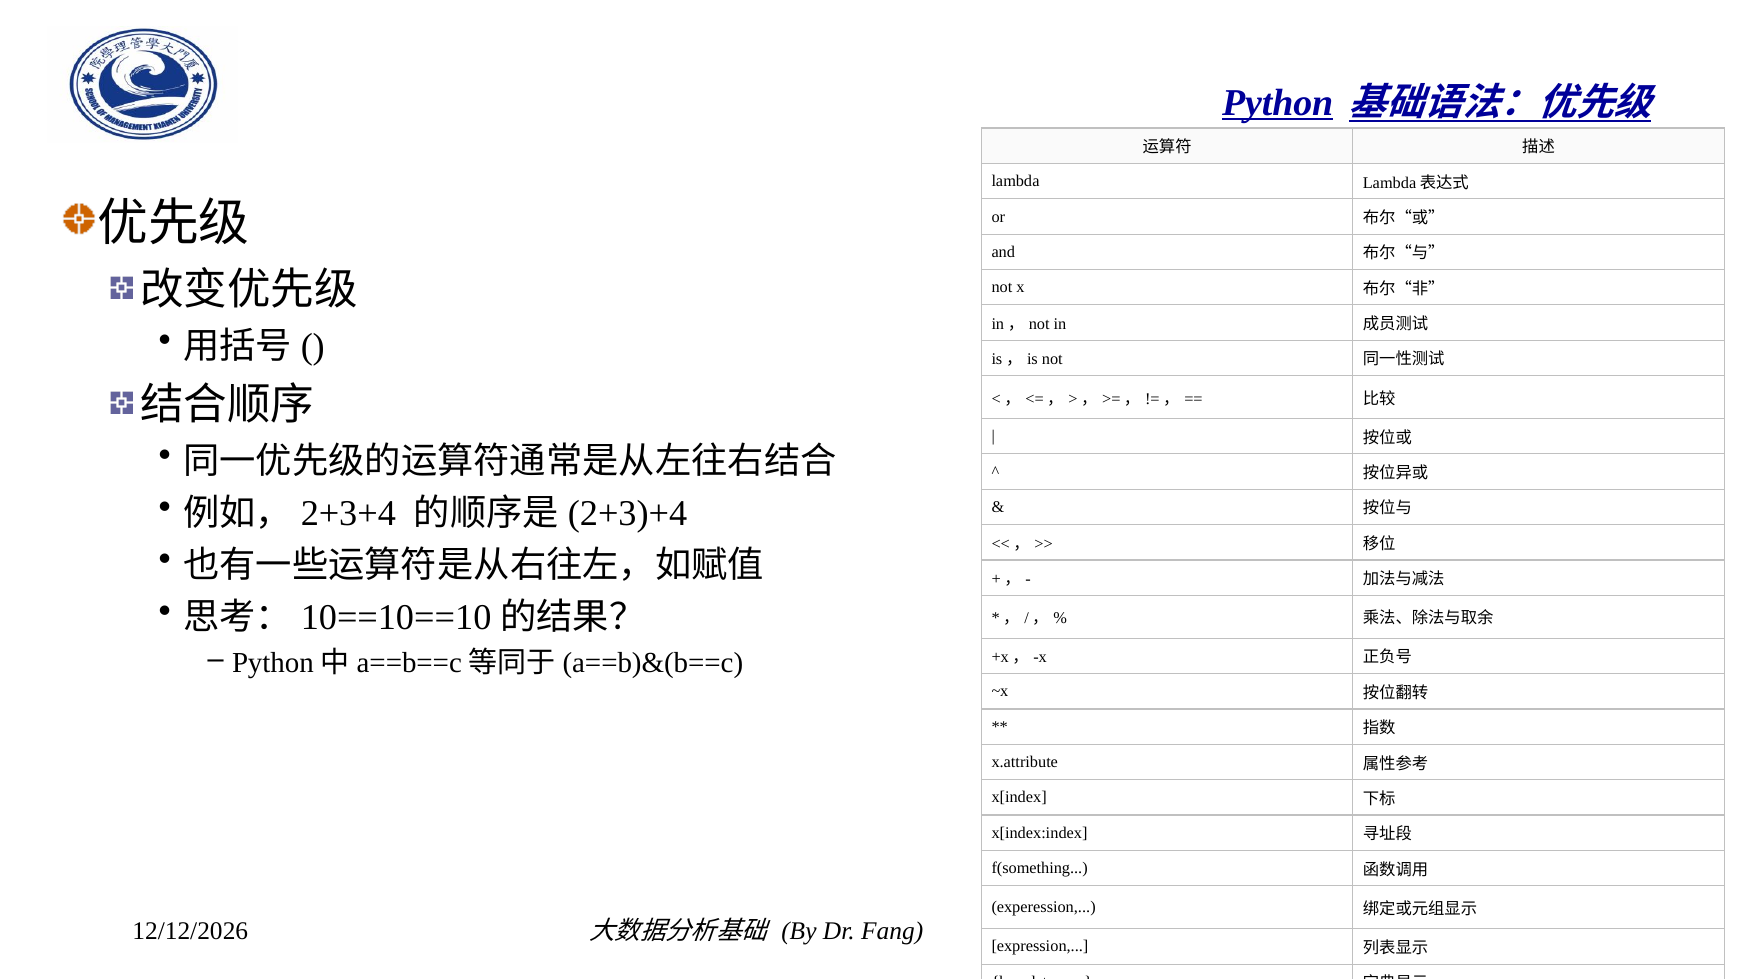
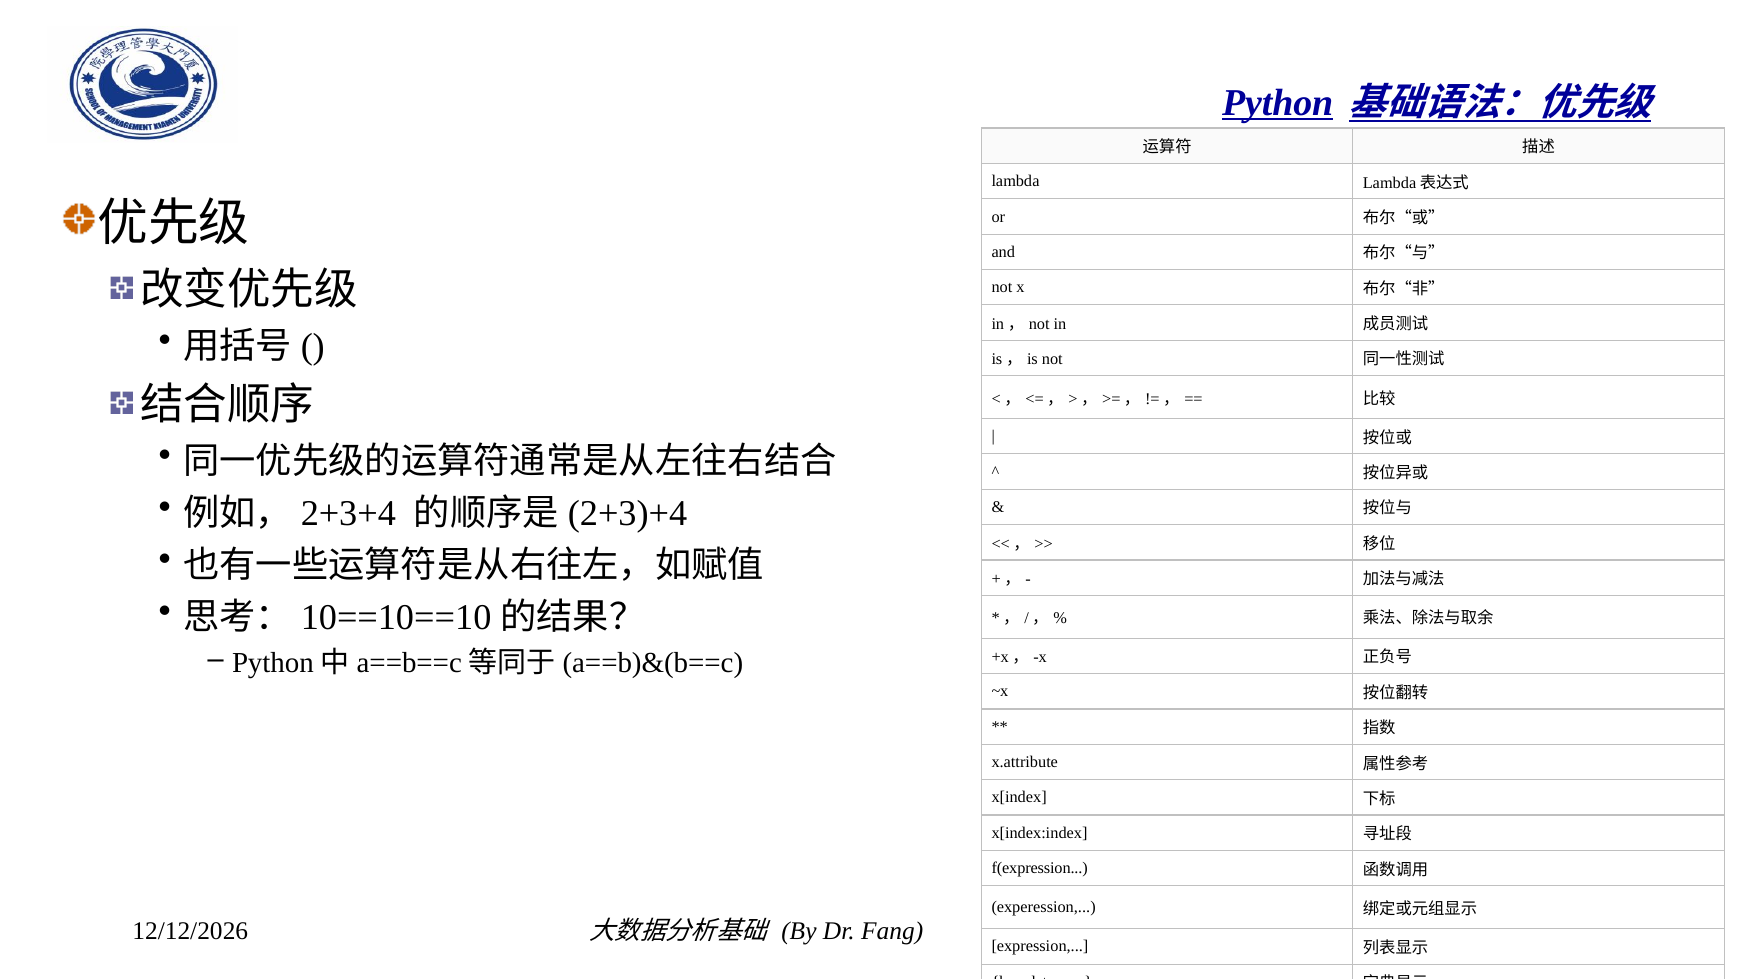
f(something: f(something -> f(expression (1040, 868)
